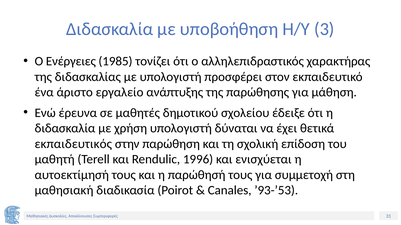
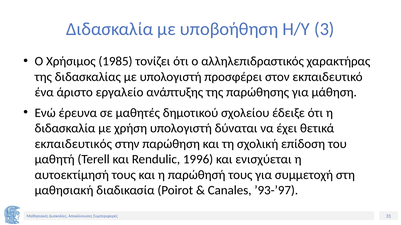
Ενέργειες: Ενέργειες -> Χρήσιμος (71, 61)
’93-’53: ’93-’53 -> ’93-’97 (276, 191)
